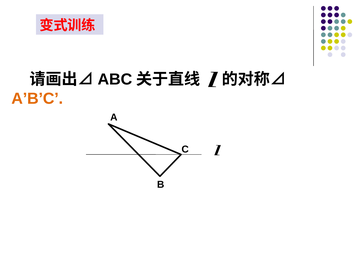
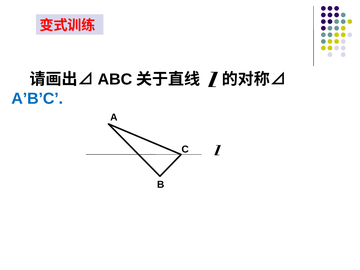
A’B’C colour: orange -> blue (37, 98)
